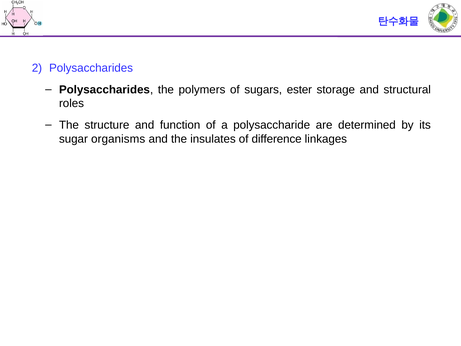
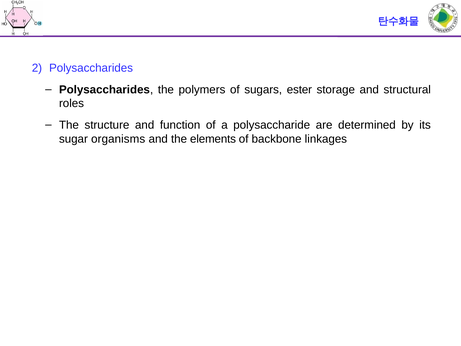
insulates: insulates -> elements (213, 139)
difference: difference -> backbone (277, 139)
